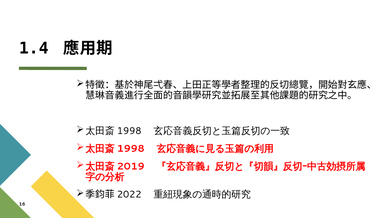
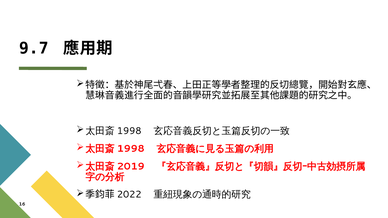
1.4: 1.4 -> 9.7 (34, 48)
